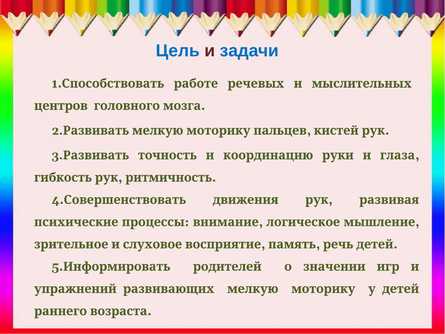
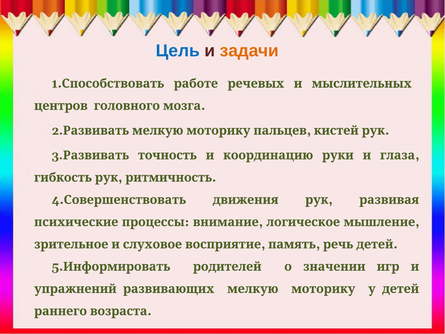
задачи colour: blue -> orange (249, 51)
